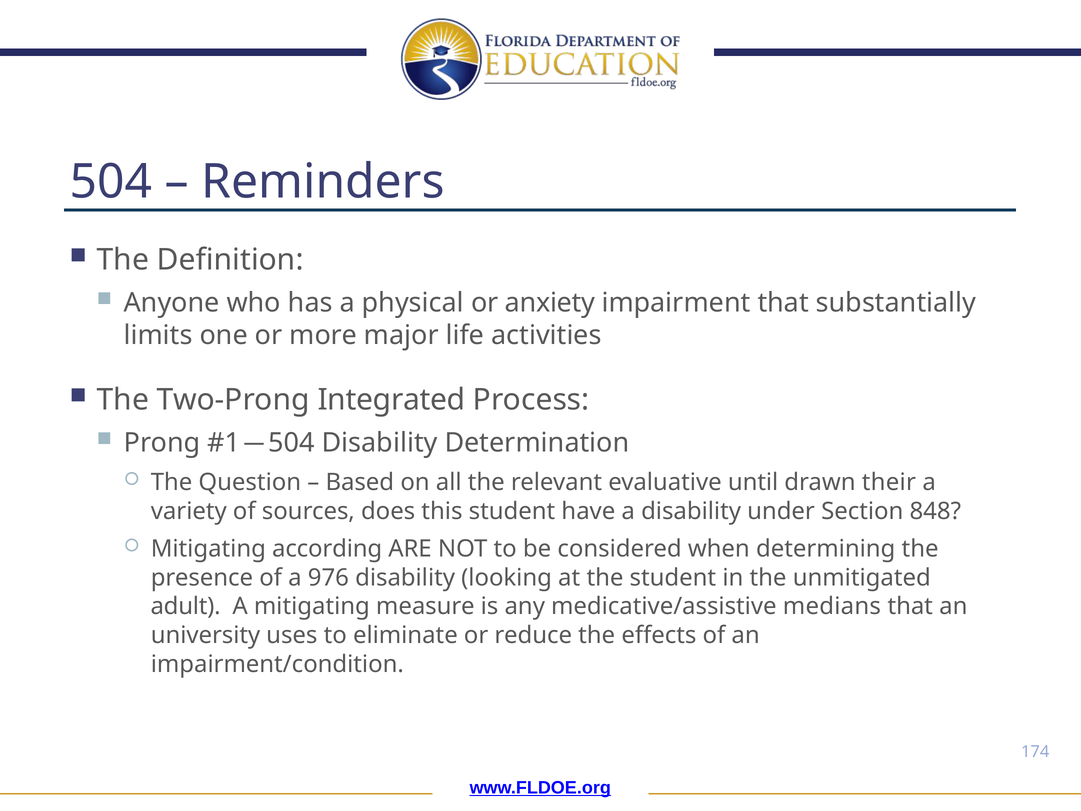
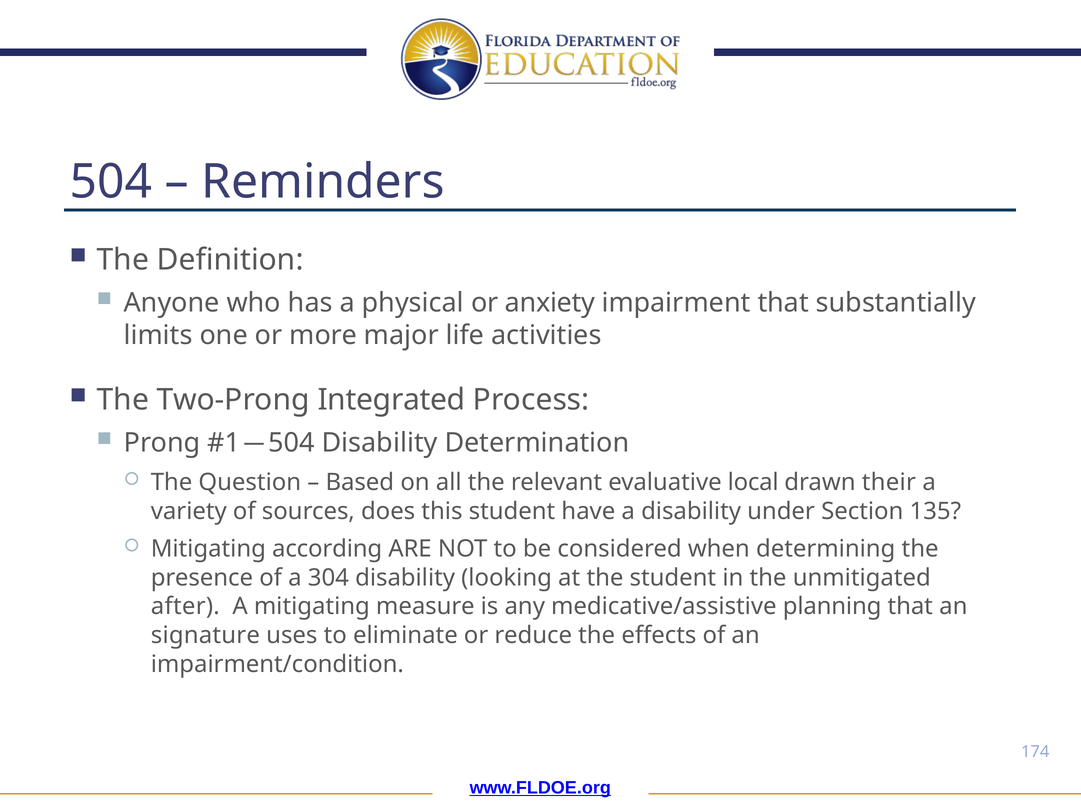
until: until -> local (753, 482)
848: 848 -> 135 (935, 511)
976: 976 -> 304 (328, 578)
adult: adult -> after (185, 606)
medians: medians -> planning (832, 606)
university: university -> signature (205, 635)
